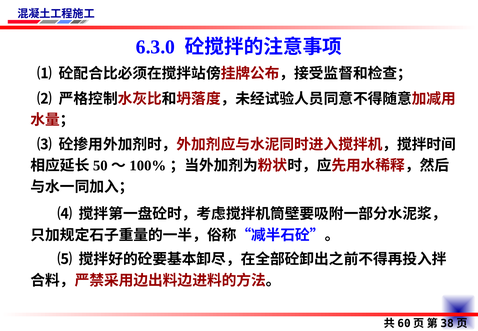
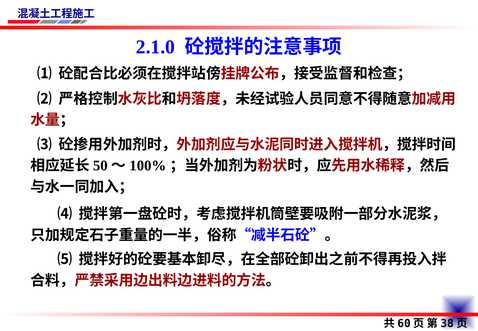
6.3.0: 6.3.0 -> 2.1.0 (156, 47)
